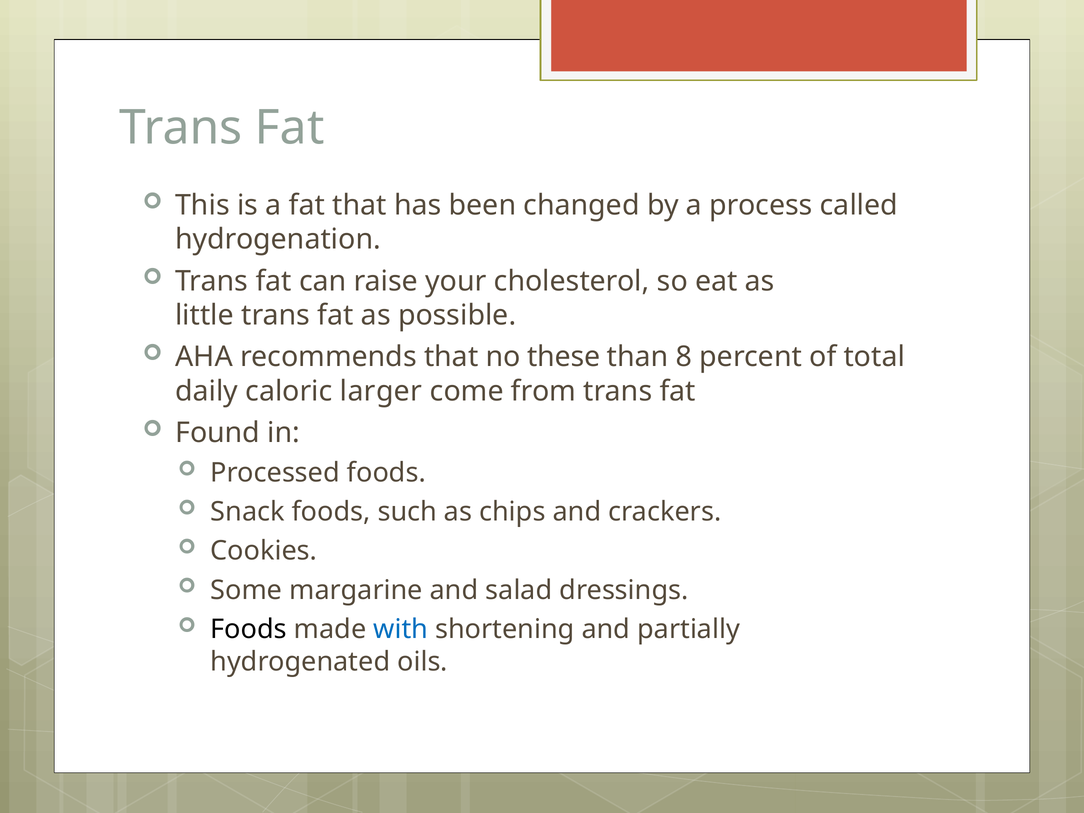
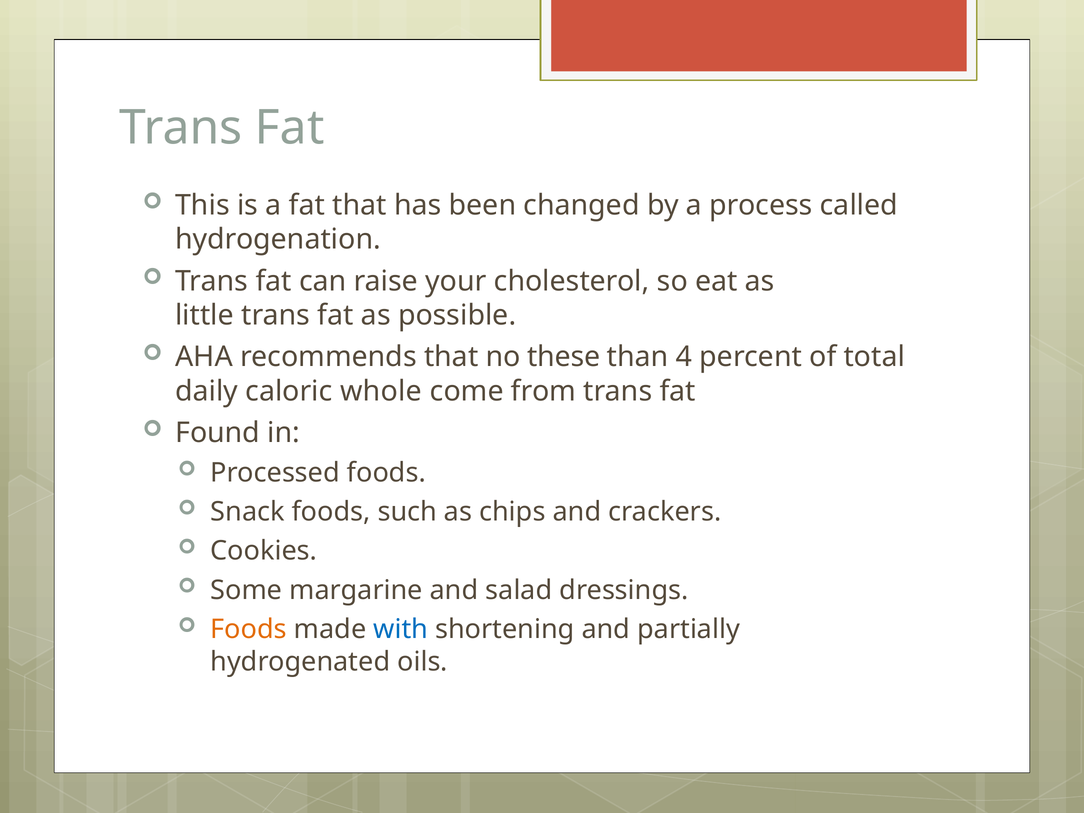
8: 8 -> 4 (684, 357)
larger: larger -> whole (381, 391)
Foods colour: black -> orange (249, 629)
